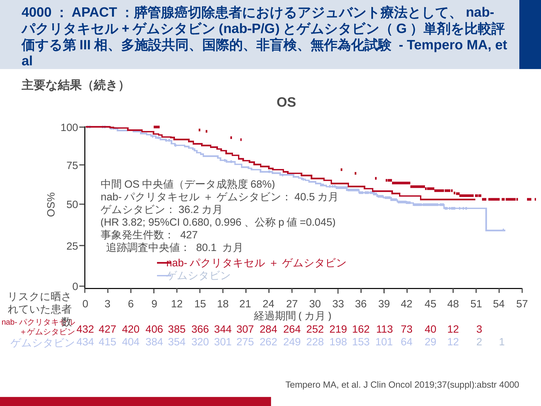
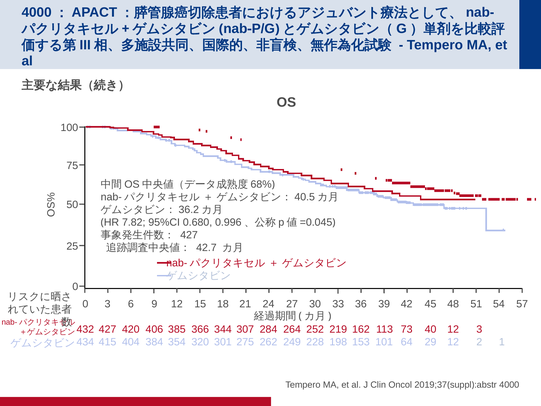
3.82: 3.82 -> 7.82 (134, 222)
80.1: 80.1 -> 42.7 (206, 248)
